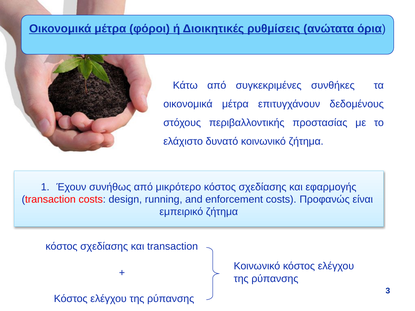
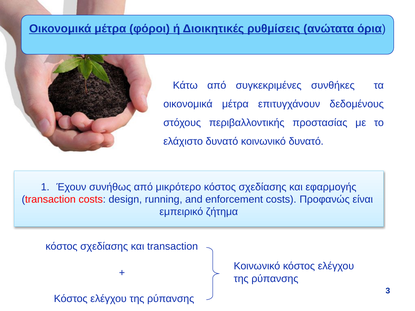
κοινωνικό ζήτημα: ζήτημα -> δυνατό (306, 142)
